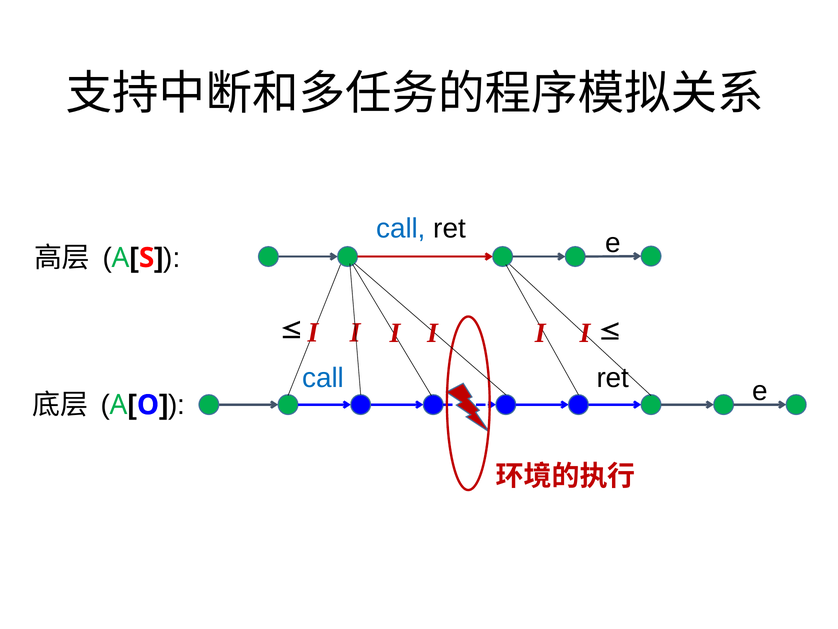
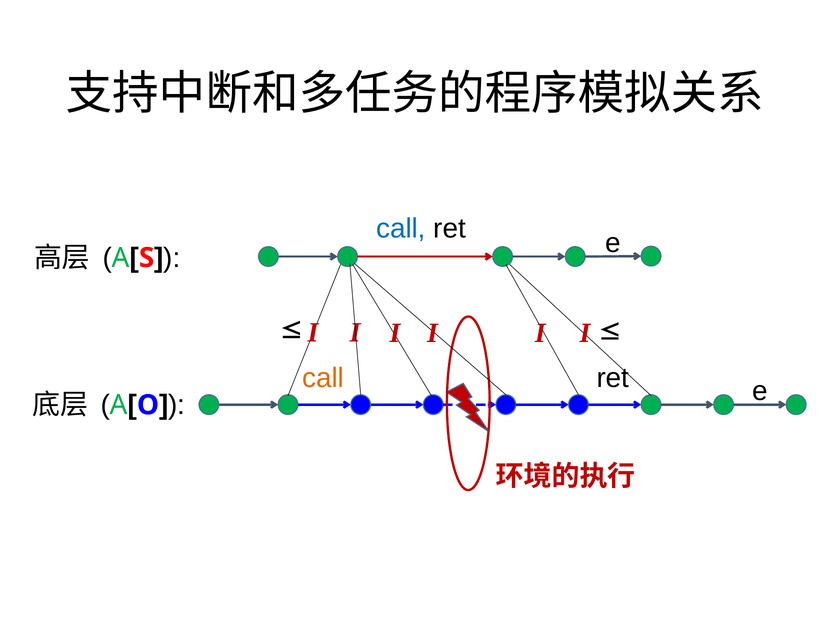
call colour: blue -> orange (323, 378)
